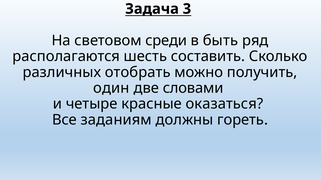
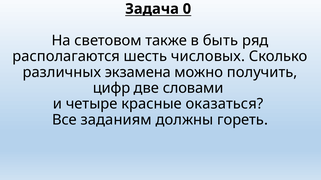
3: 3 -> 0 (187, 9)
среди: среди -> также (166, 41)
составить: составить -> числовых (208, 57)
отобрать: отобрать -> экзамена (138, 72)
один: один -> цифр (112, 88)
